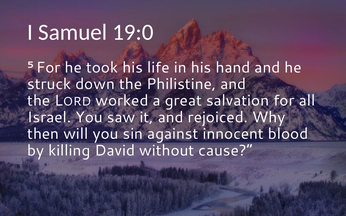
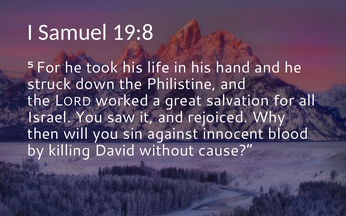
19:0: 19:0 -> 19:8 (133, 32)
